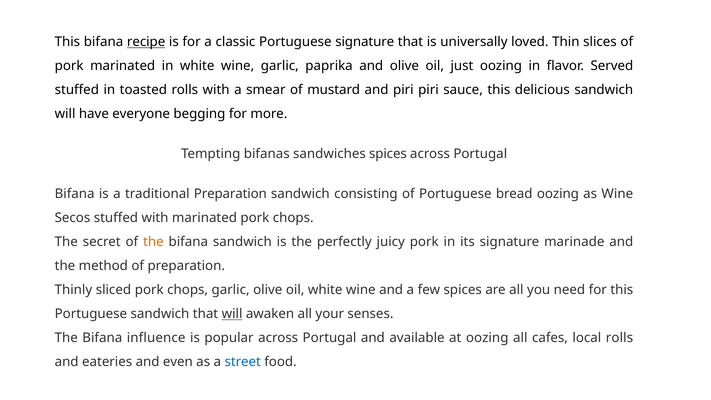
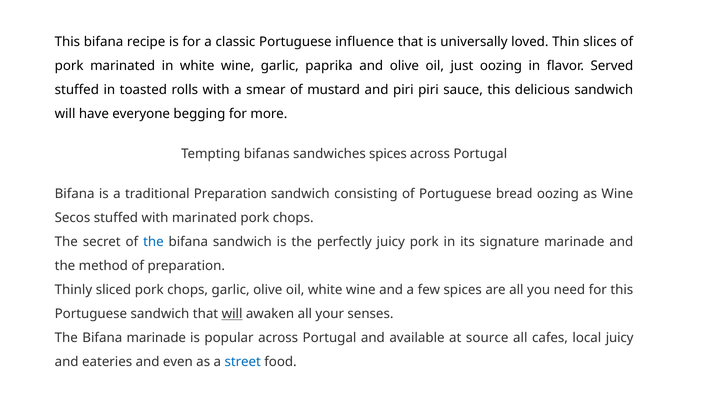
recipe underline: present -> none (146, 42)
Portuguese signature: signature -> influence (365, 42)
the colour: orange -> blue (153, 242)
Bifana influence: influence -> marinade (156, 338)
at oozing: oozing -> source (487, 338)
local rolls: rolls -> juicy (620, 338)
